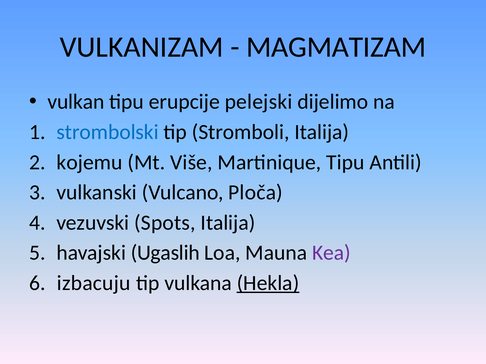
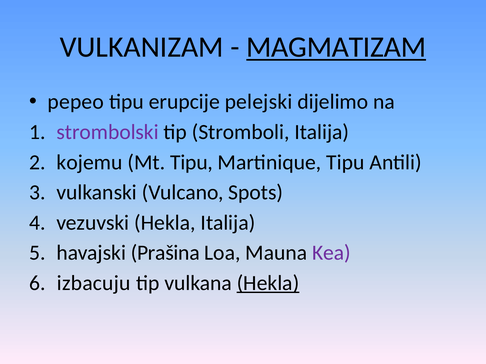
MAGMATIZAM underline: none -> present (336, 47)
vulkan: vulkan -> pepeo (76, 102)
strombolski colour: blue -> purple (108, 132)
Mt Više: Više -> Tipu (192, 162)
Ploča: Ploča -> Spots (256, 193)
vezuvski Spots: Spots -> Hekla (165, 223)
Ugaslih: Ugaslih -> Prašina (165, 253)
